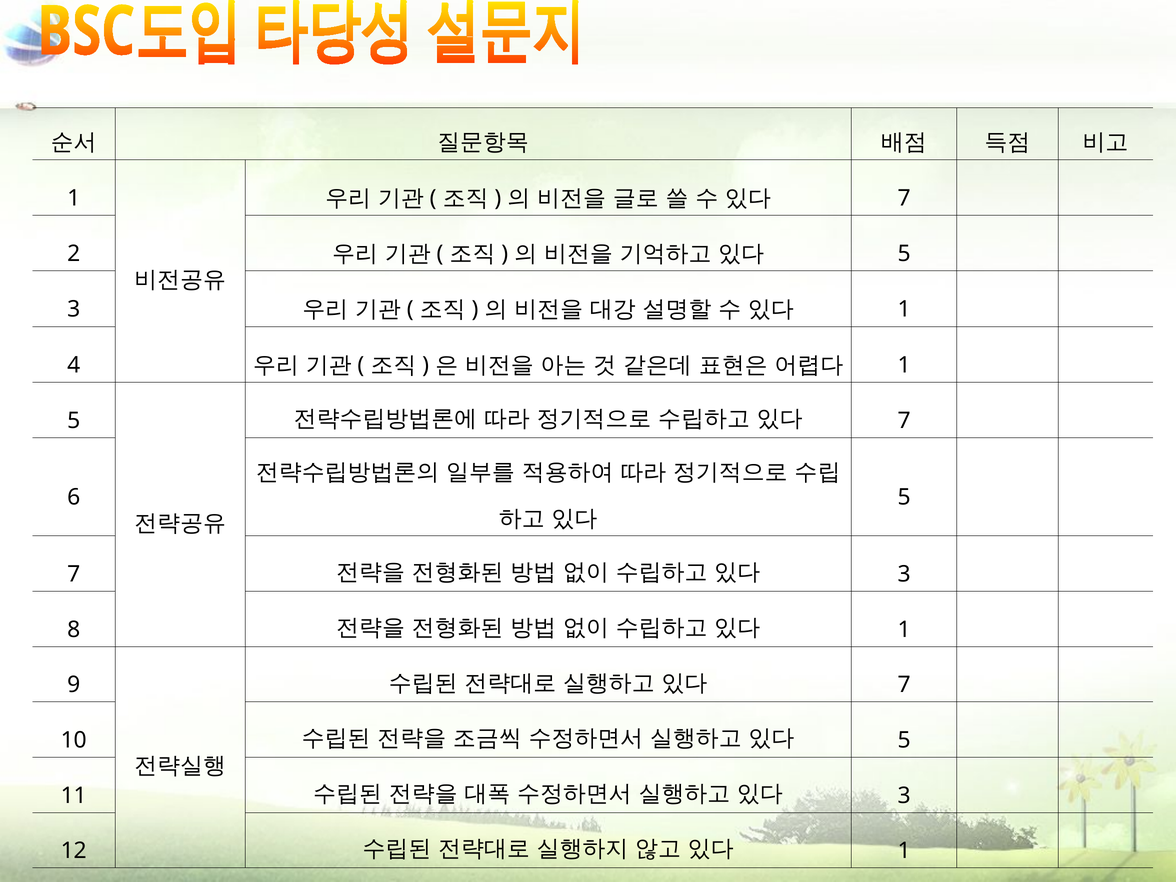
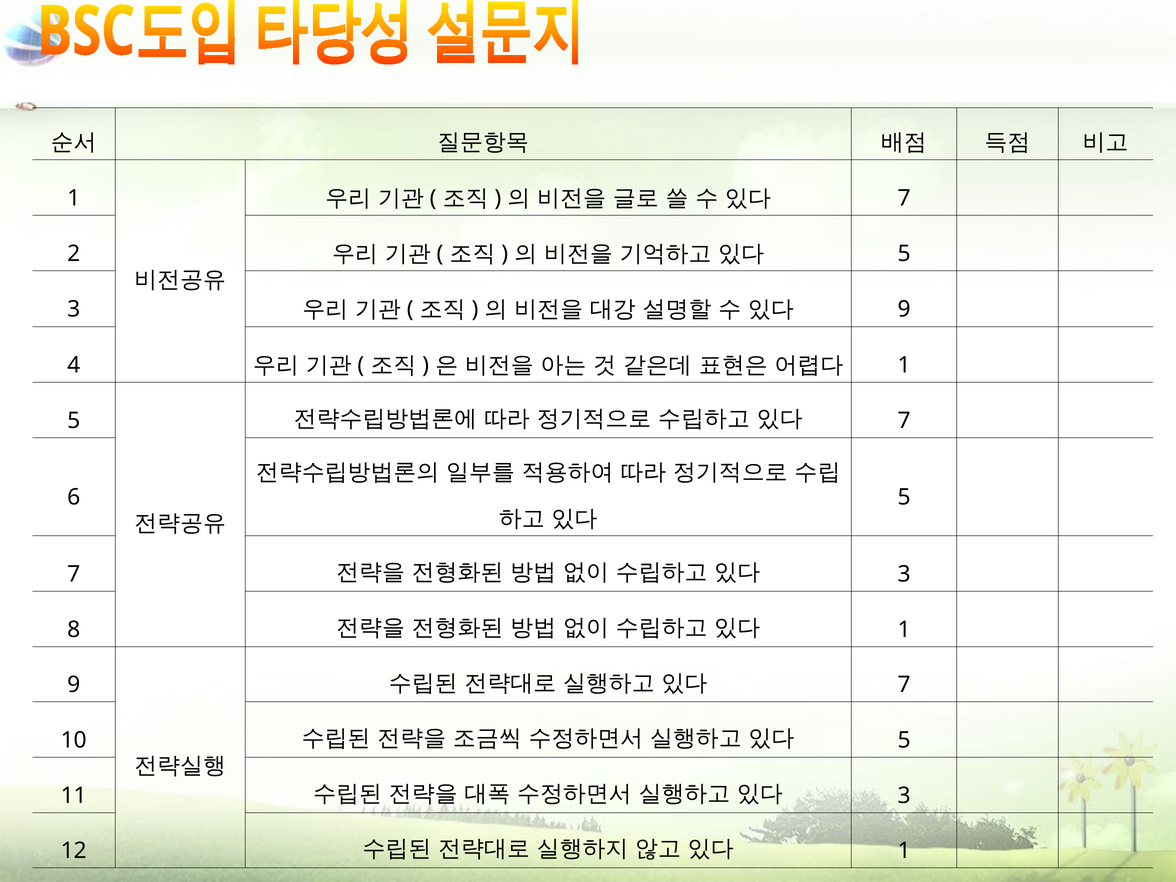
1: 1 -> 9 (904, 309)
